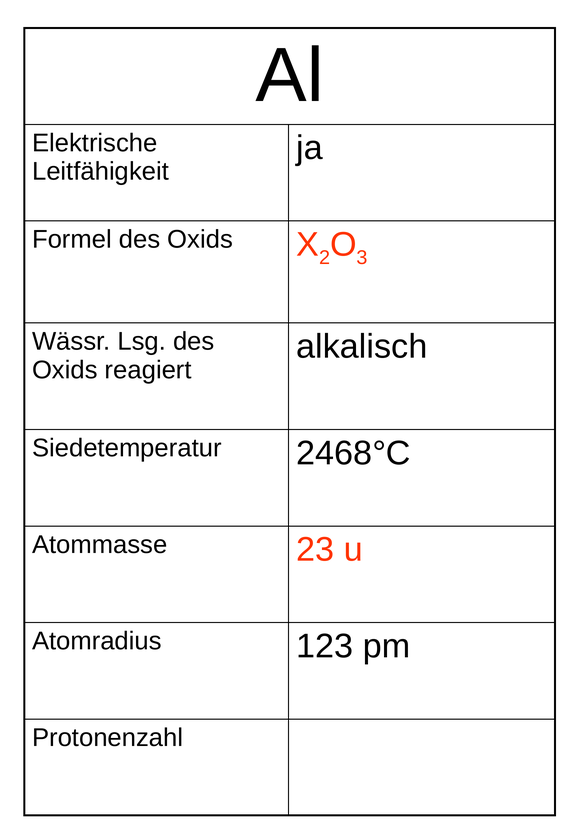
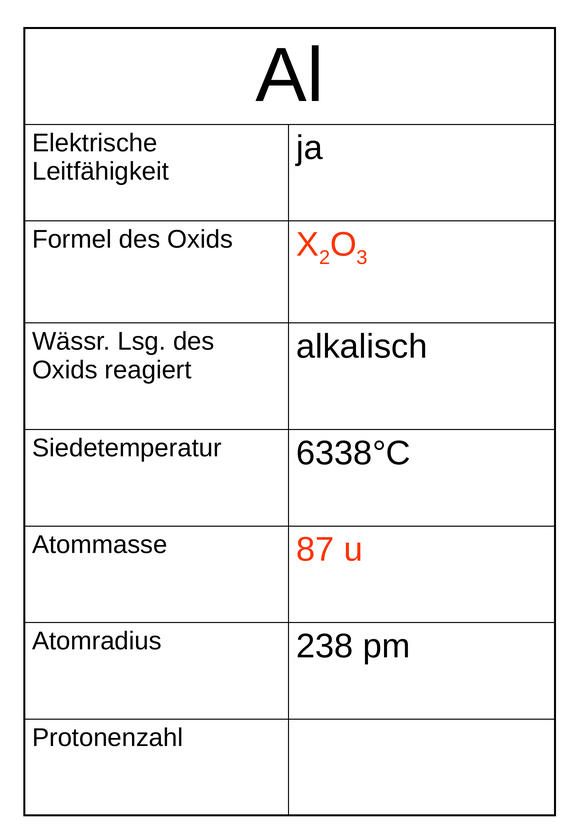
2468°C: 2468°C -> 6338°C (353, 453)
23: 23 -> 87 (315, 550)
123: 123 -> 238 (325, 646)
